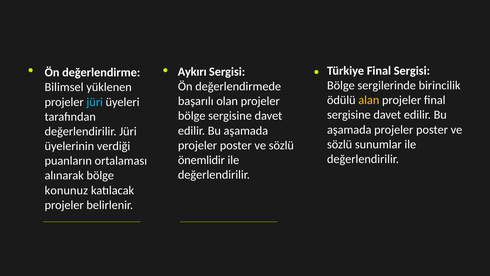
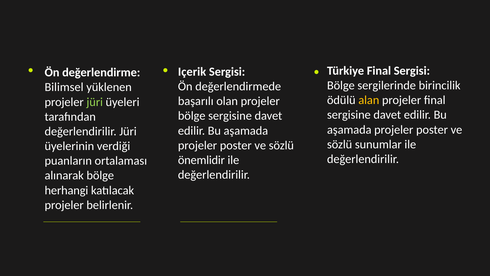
Aykırı: Aykırı -> Içerik (192, 72)
jüri colour: light blue -> light green (95, 102)
konunuz: konunuz -> herhangi (66, 190)
